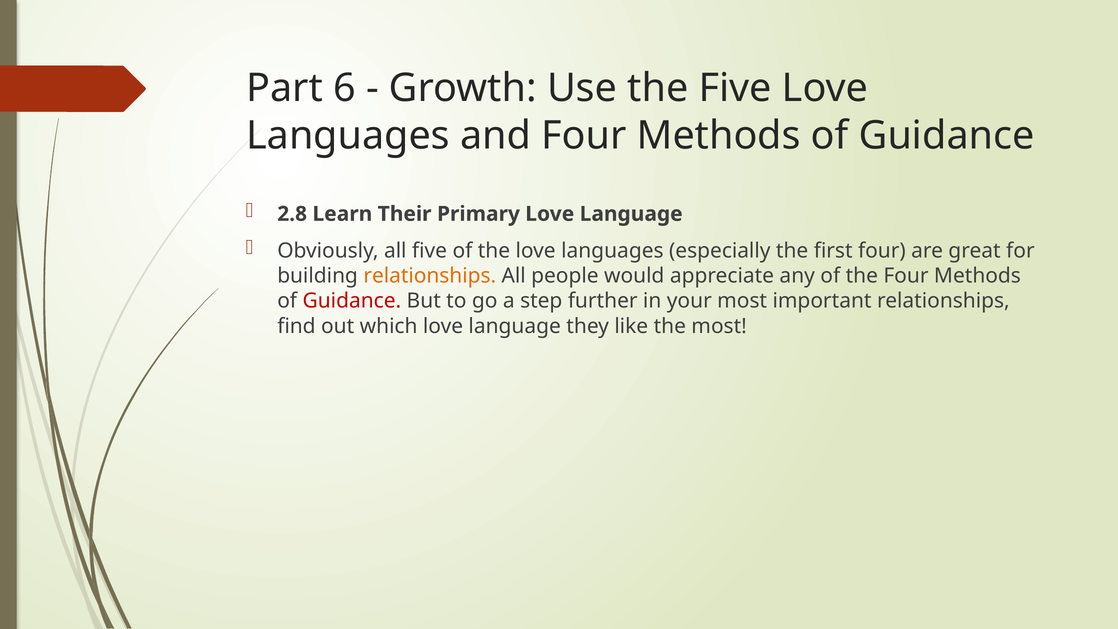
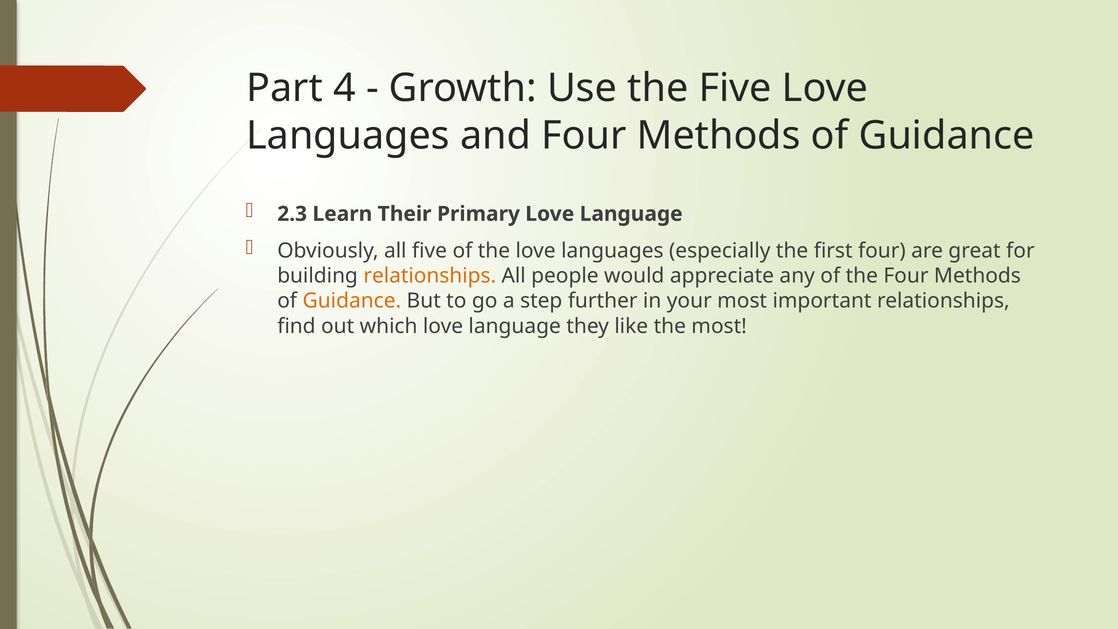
6: 6 -> 4 (344, 88)
2.8: 2.8 -> 2.3 (292, 214)
Guidance colour: red -> orange (352, 301)
